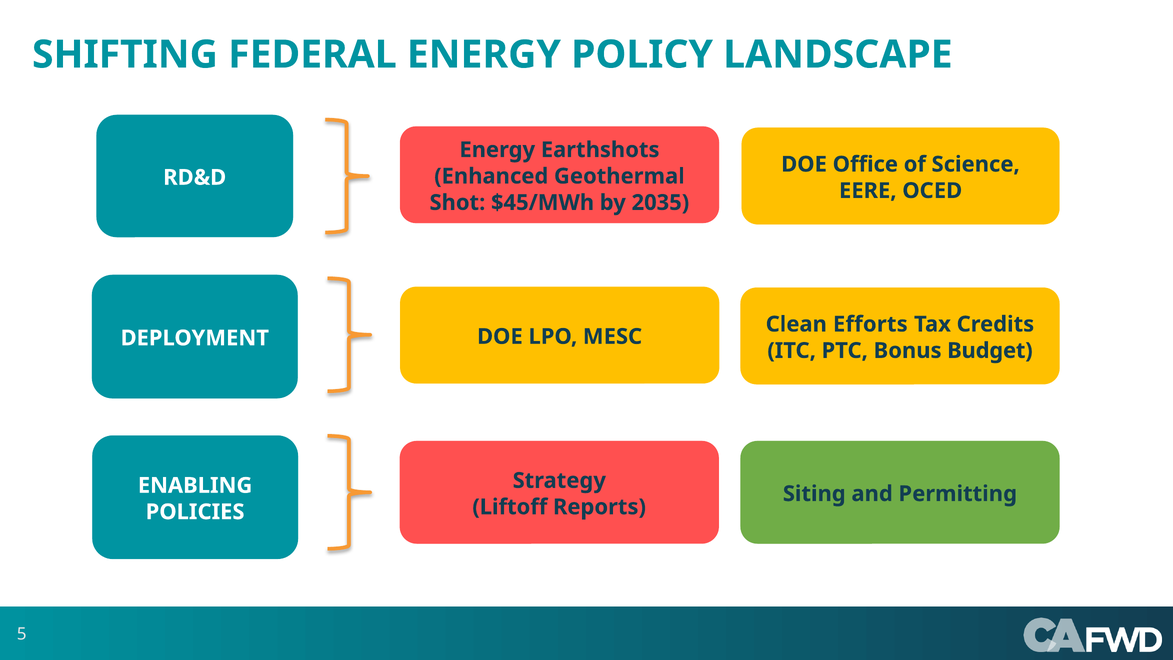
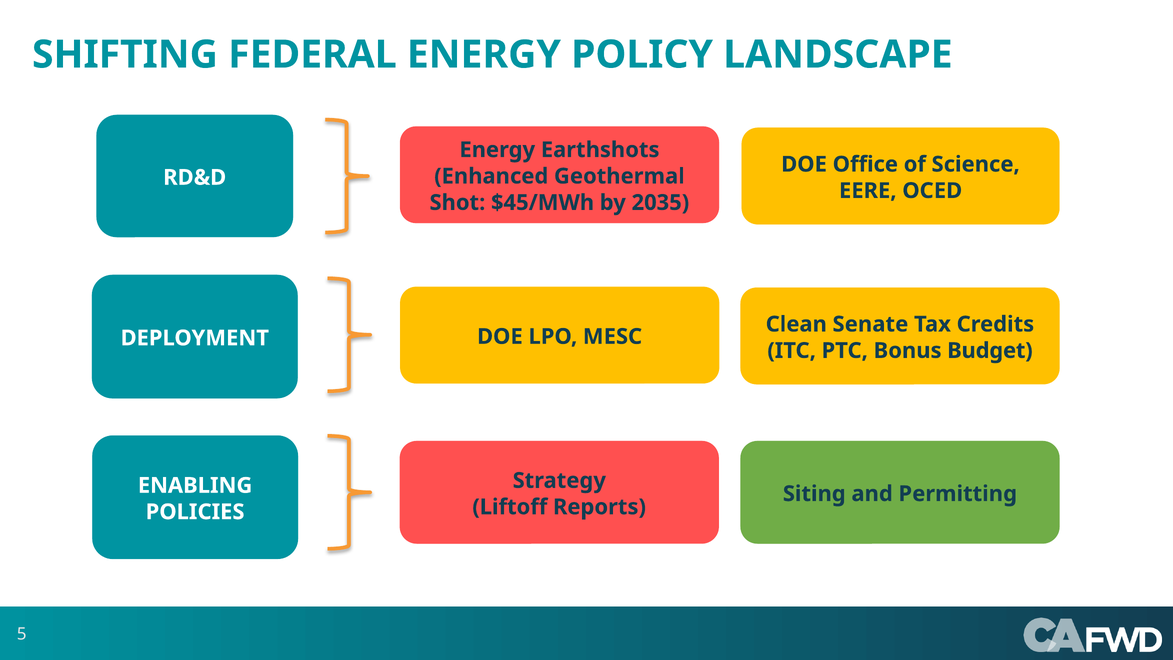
Efforts: Efforts -> Senate (870, 324)
